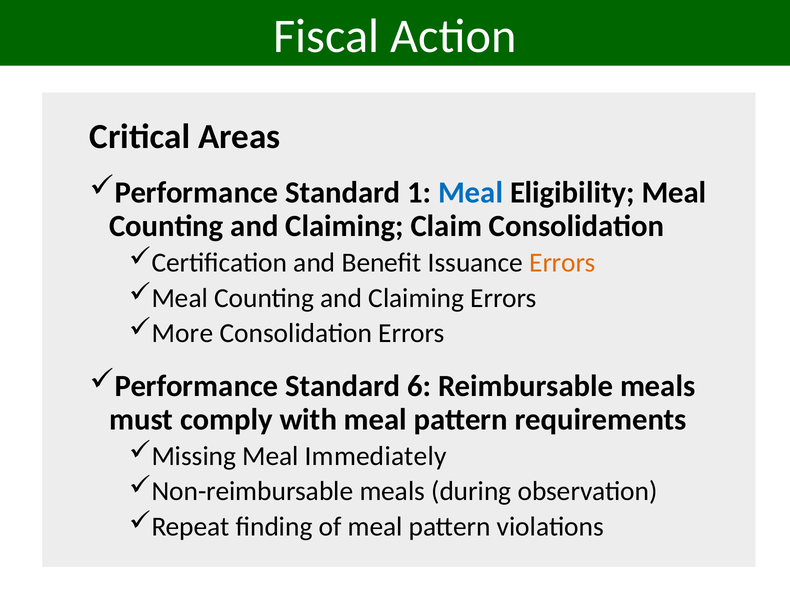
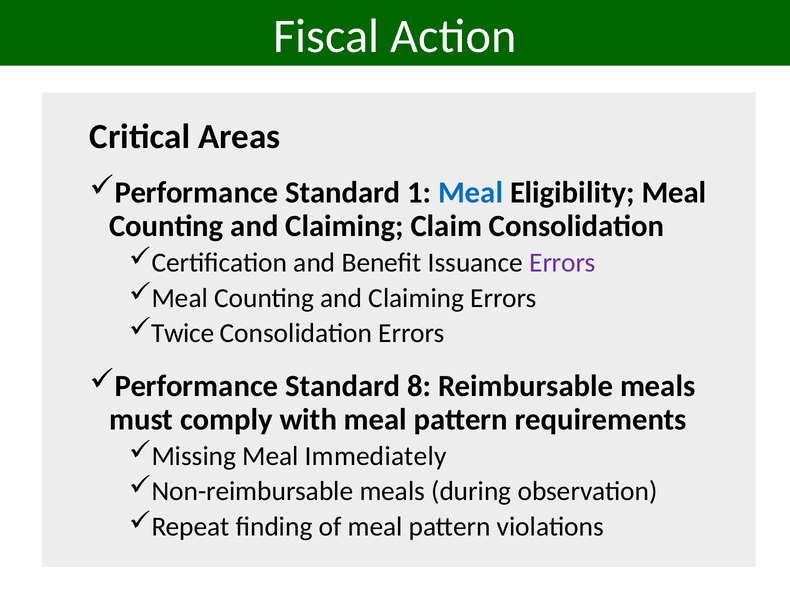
Errors colour: orange -> purple (562, 263)
More: More -> Twice (183, 333)
6: 6 -> 8 (419, 386)
